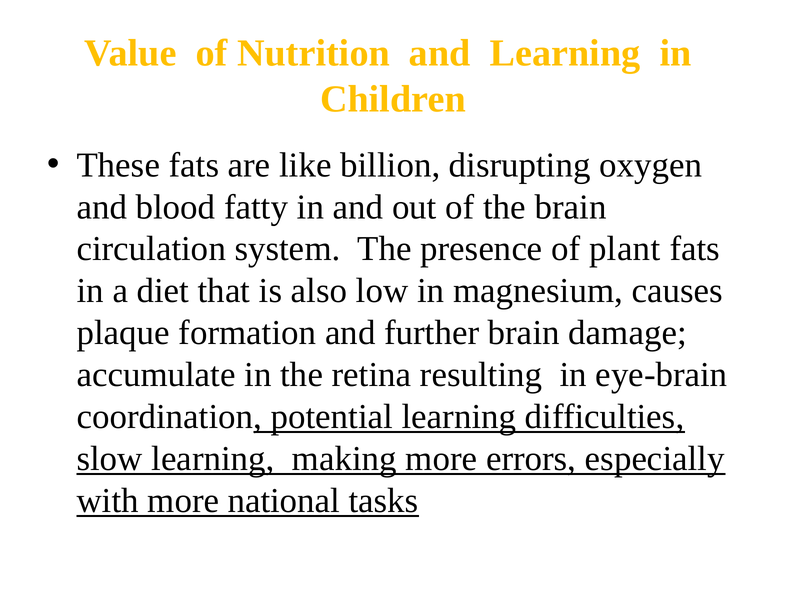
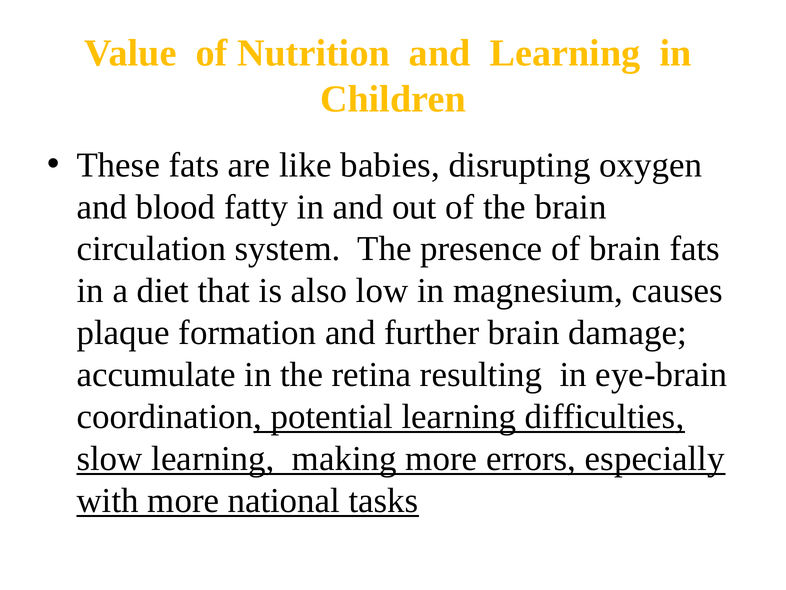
billion: billion -> babies (390, 165)
of plant: plant -> brain (625, 249)
